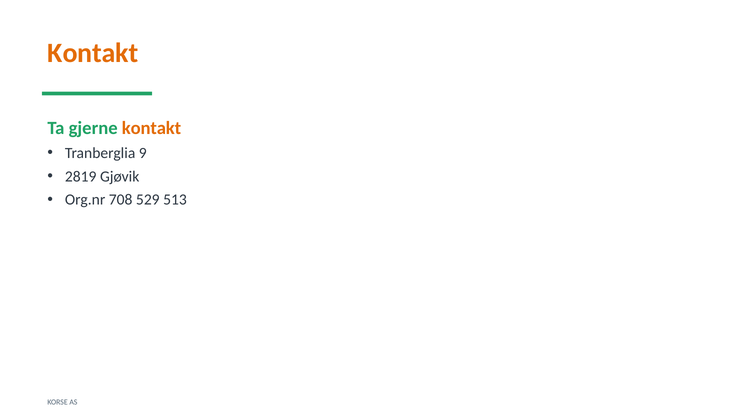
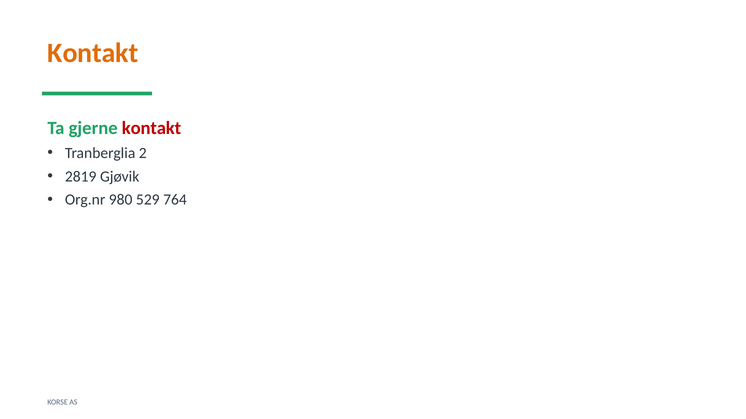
kontakt colour: orange -> red (151, 128)
9: 9 -> 2 (143, 153)
708: 708 -> 980 (121, 200)
513: 513 -> 764 (175, 200)
